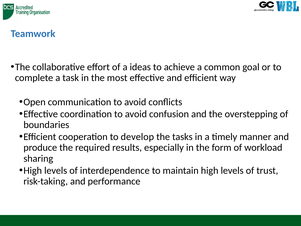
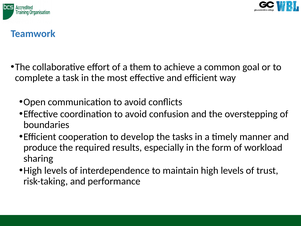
ideas: ideas -> them (140, 67)
